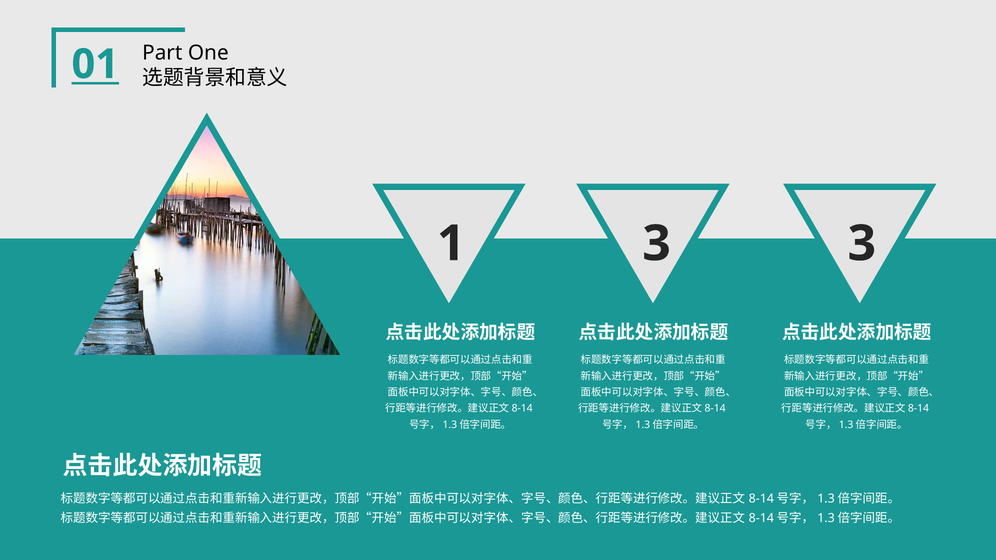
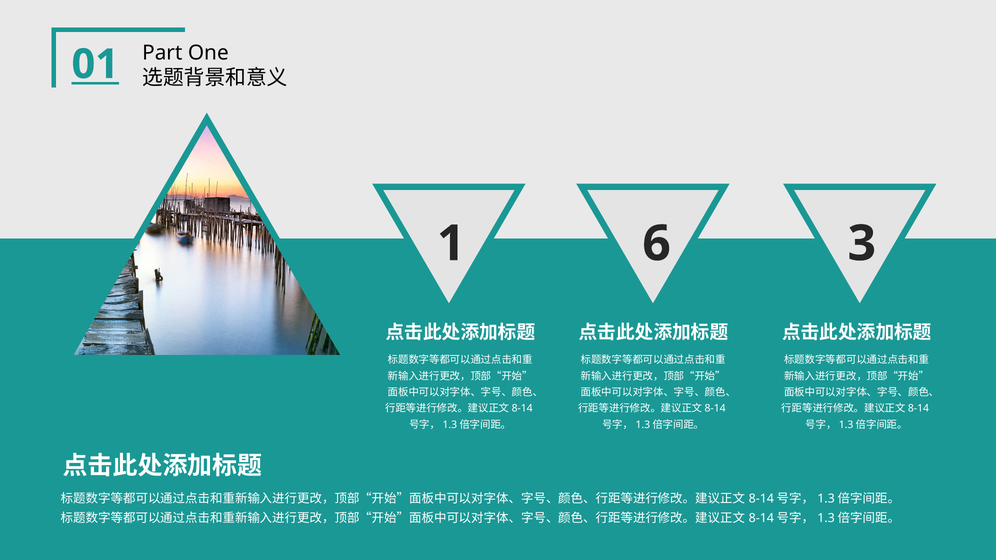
1 3: 3 -> 6 (657, 244)
